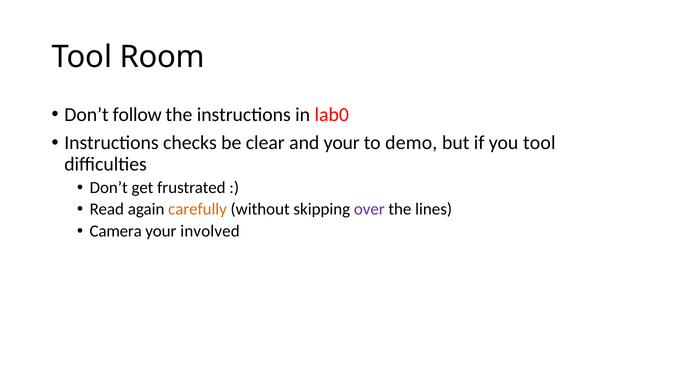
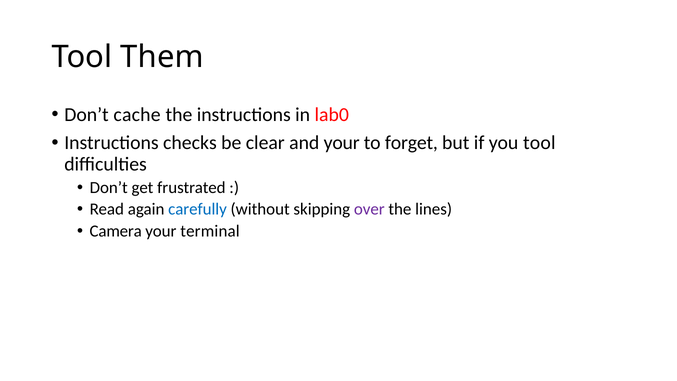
Room: Room -> Them (162, 57)
follow: follow -> cache (137, 114)
demo: demo -> forget (411, 143)
carefully colour: orange -> blue (198, 209)
involved: involved -> terminal (210, 231)
